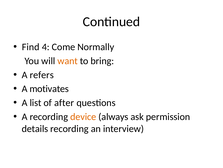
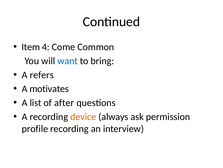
Find: Find -> Item (31, 47)
Normally: Normally -> Common (96, 47)
want colour: orange -> blue (68, 61)
details: details -> profile (35, 128)
